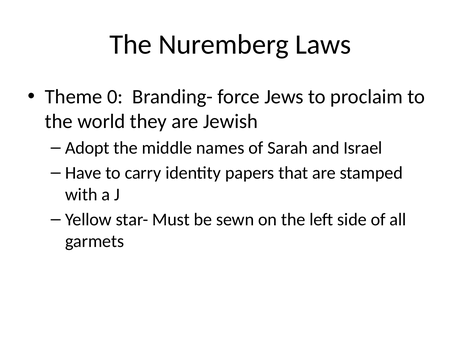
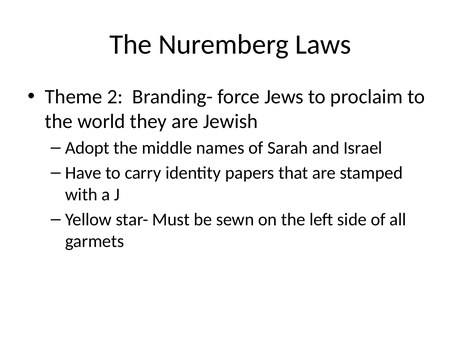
0: 0 -> 2 (115, 97)
